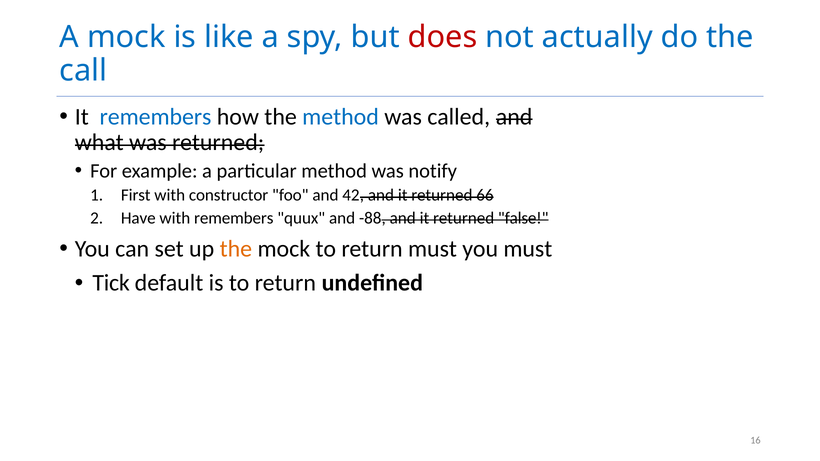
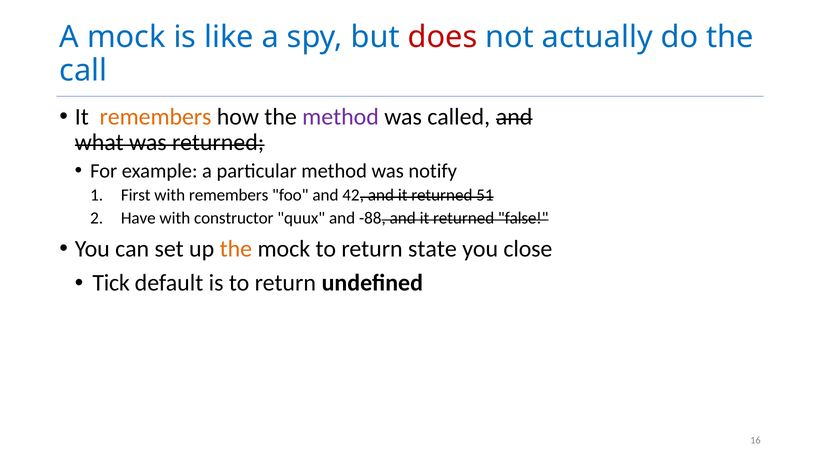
remembers colour: blue -> orange (156, 117)
method colour: blue -> purple (341, 117)
with constructor: constructor -> remembers (229, 195)
66: 66 -> 51 (485, 195)
with remembers: remembers -> constructor (234, 218)
return must: must -> state (432, 249)
you must: must -> close (528, 249)
